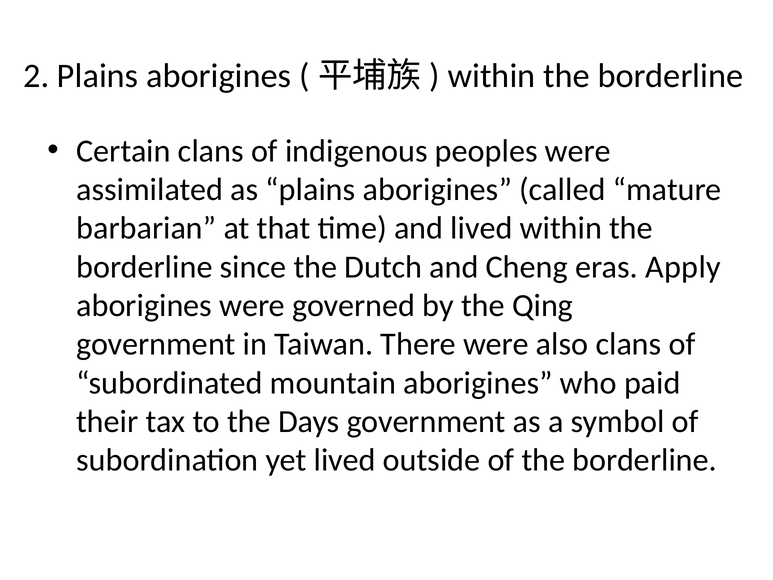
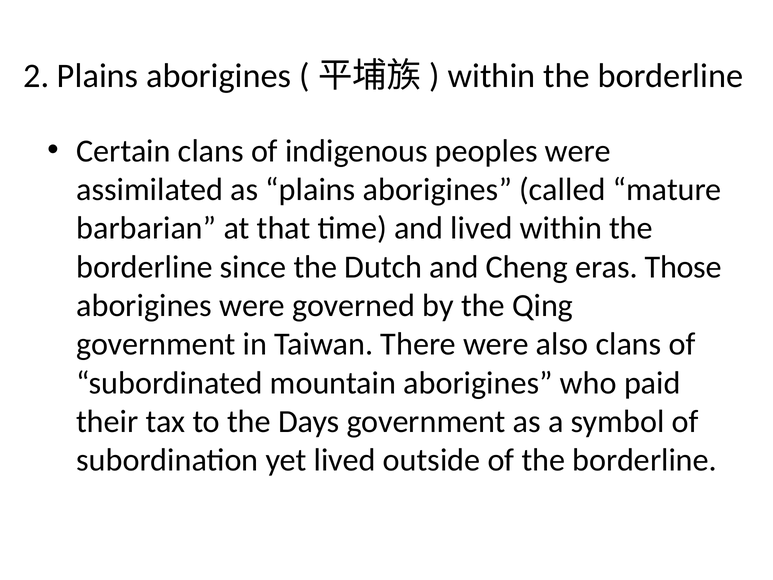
Apply: Apply -> Those (683, 267)
